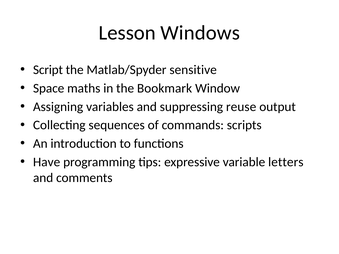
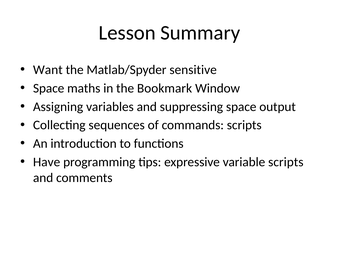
Windows: Windows -> Summary (200, 33)
Script: Script -> Want (48, 70)
suppressing reuse: reuse -> space (241, 107)
variable letters: letters -> scripts (286, 162)
